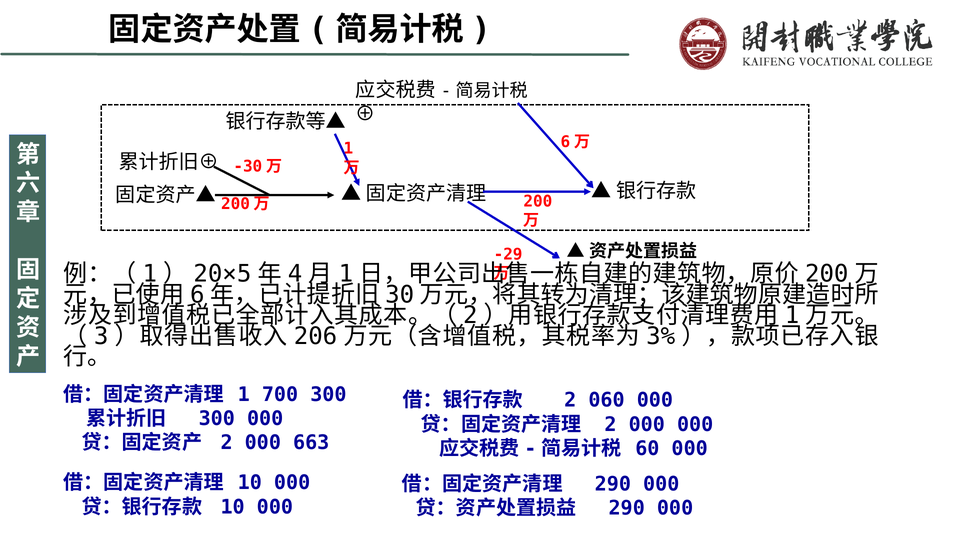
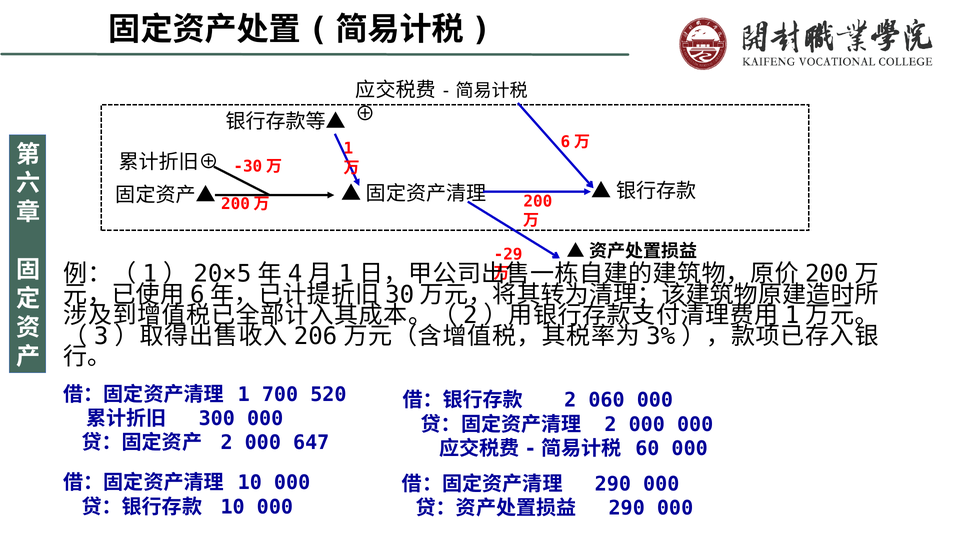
700 300: 300 -> 520 (328, 394)
663: 663 -> 647 (311, 443)
